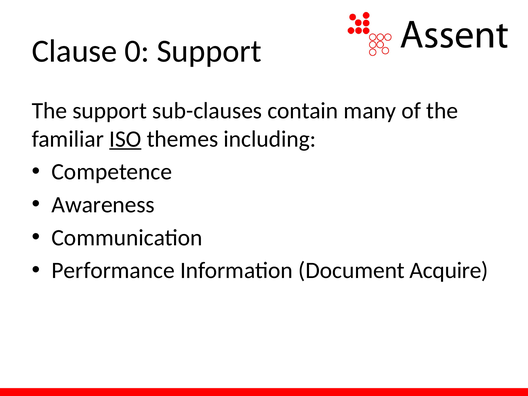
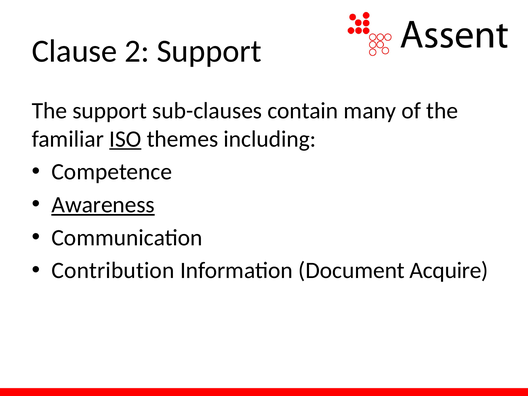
0: 0 -> 2 (137, 51)
Awareness underline: none -> present (103, 205)
Performance: Performance -> Contribution (113, 271)
